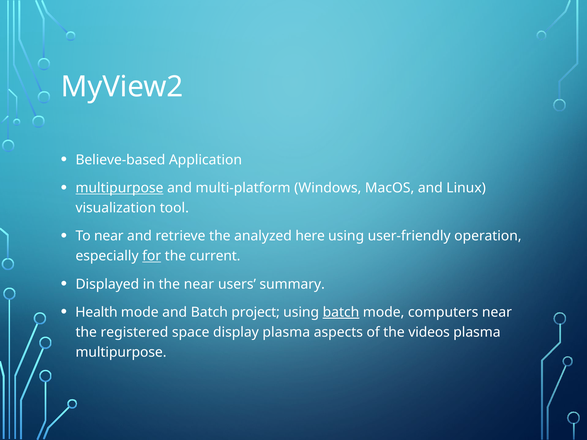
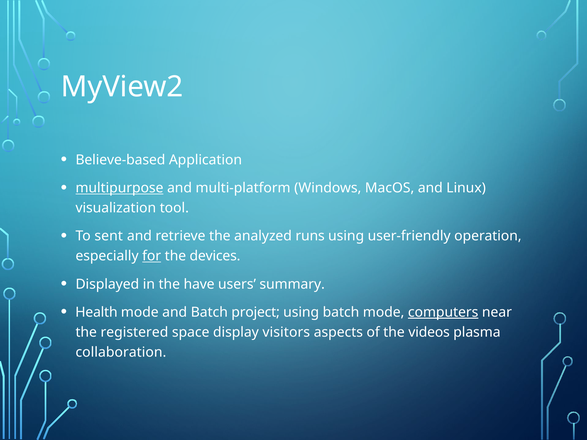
To near: near -> sent (109, 236)
here: here -> runs (310, 236)
current: current -> devices (215, 256)
the near: near -> have (199, 284)
batch underline: present -> none (341, 312)
computers underline: none -> present (443, 312)
display plasma: plasma -> visitors (286, 332)
multipurpose: multipurpose -> collaboration (121, 352)
